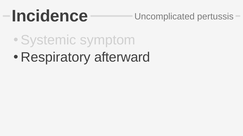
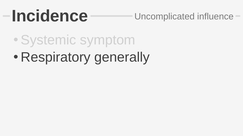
pertussis: pertussis -> influence (215, 17)
afterward: afterward -> generally (122, 58)
